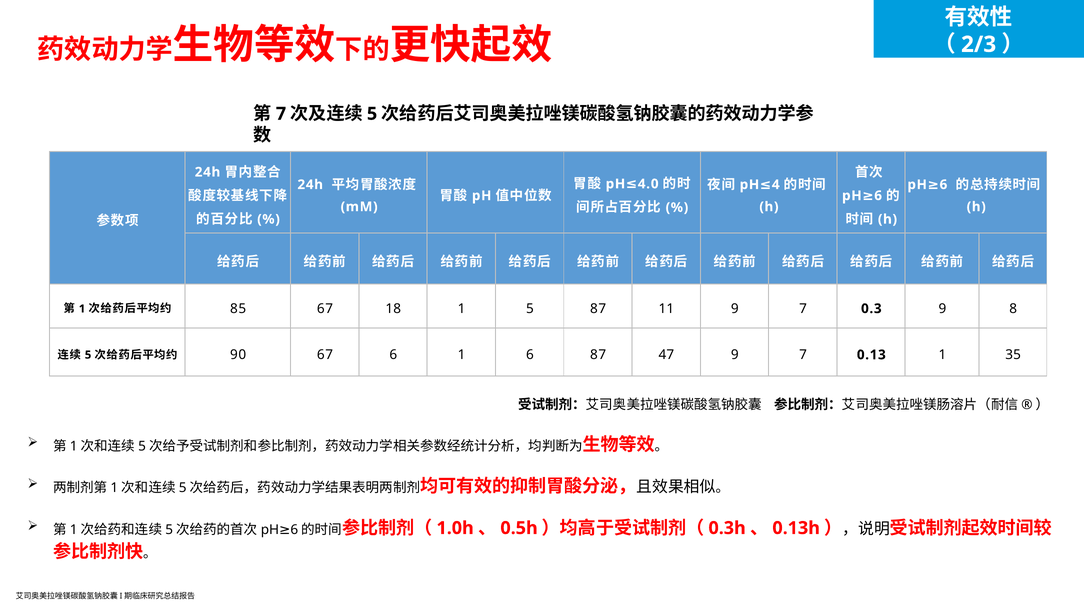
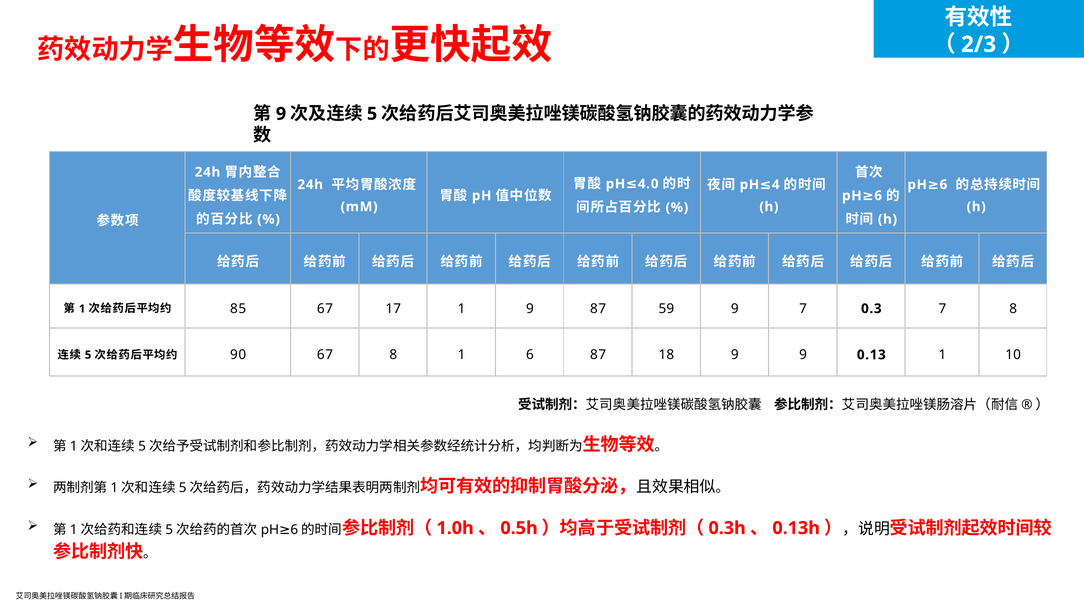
7: 7 -> 9 (281, 114)
18: 18 -> 17 (393, 309)
1 5: 5 -> 9 (530, 309)
11: 11 -> 59 (666, 309)
0.3 9: 9 -> 7 (942, 309)
67 6: 6 -> 8 (393, 355)
47: 47 -> 18 (666, 355)
7: 7 -> 9 (803, 355)
35: 35 -> 10 (1013, 355)
